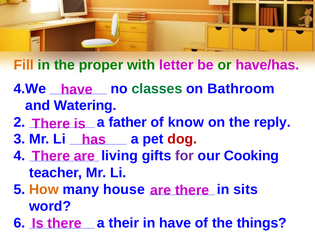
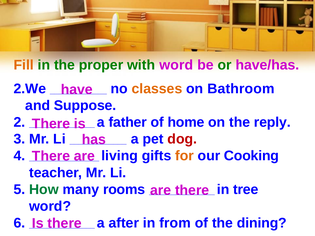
with letter: letter -> word (176, 65)
4.We: 4.We -> 2.We (30, 89)
classes colour: green -> orange (157, 89)
Watering: Watering -> Suppose (85, 106)
know: know -> home (186, 122)
for colour: purple -> orange (185, 156)
How colour: orange -> green (44, 190)
house: house -> rooms (124, 190)
sits: sits -> tree (246, 190)
their: their -> after (124, 223)
in have: have -> from (175, 223)
things: things -> dining (262, 223)
